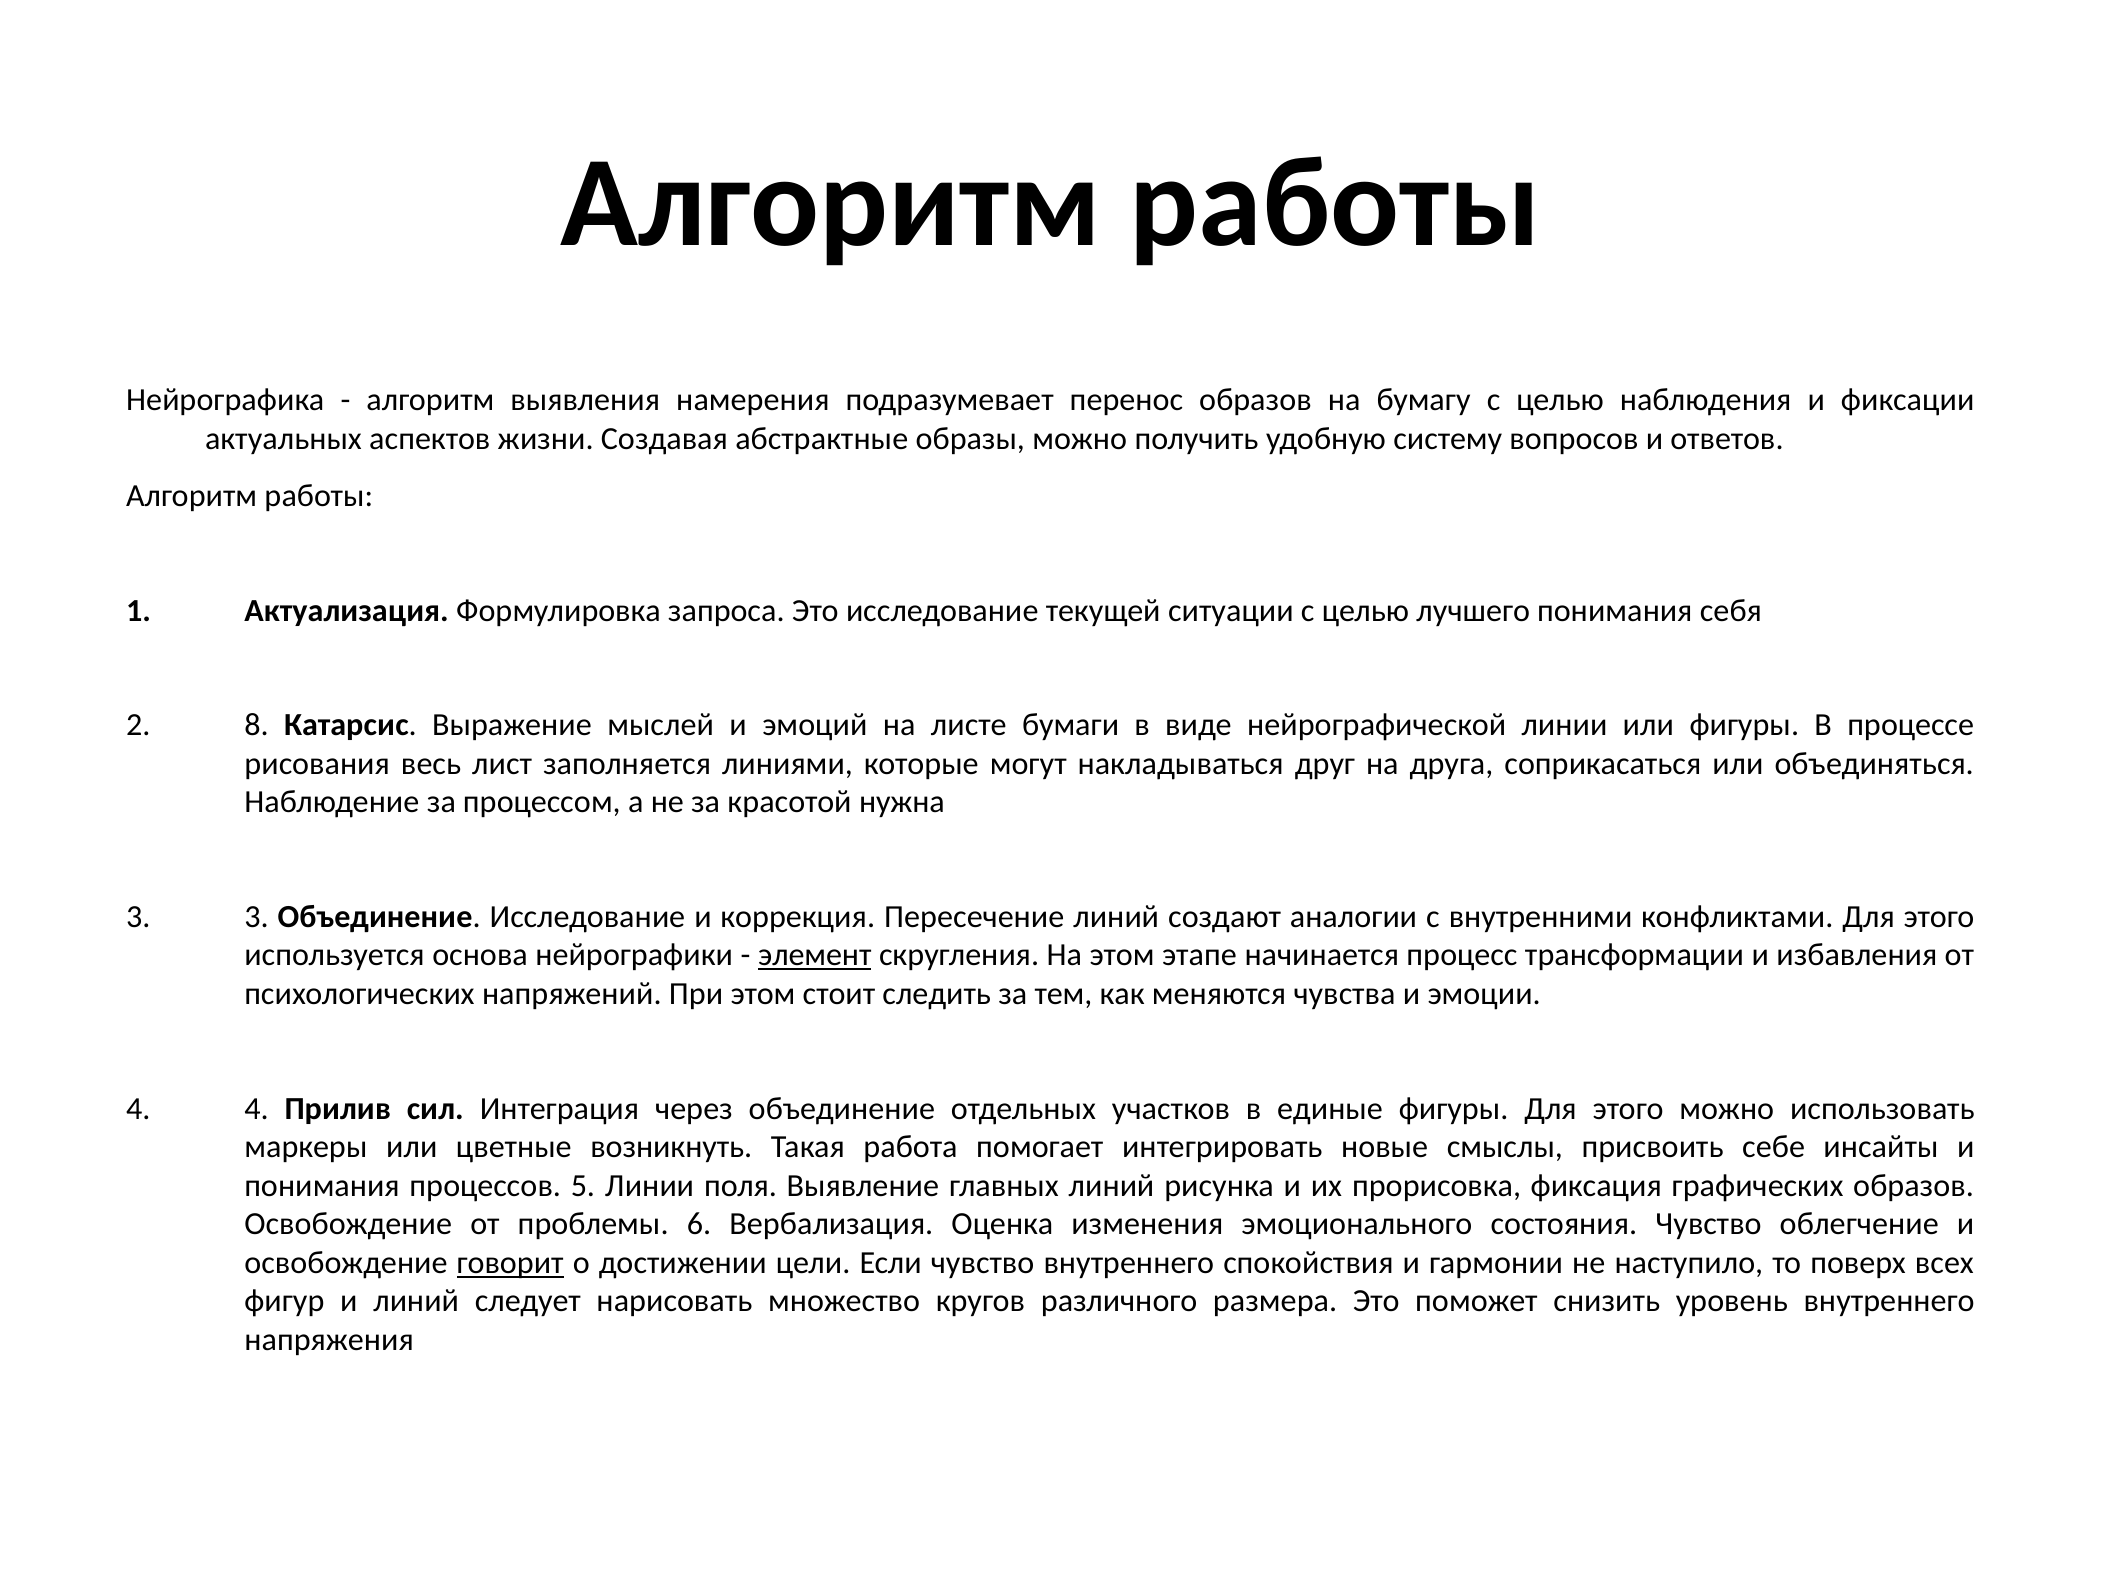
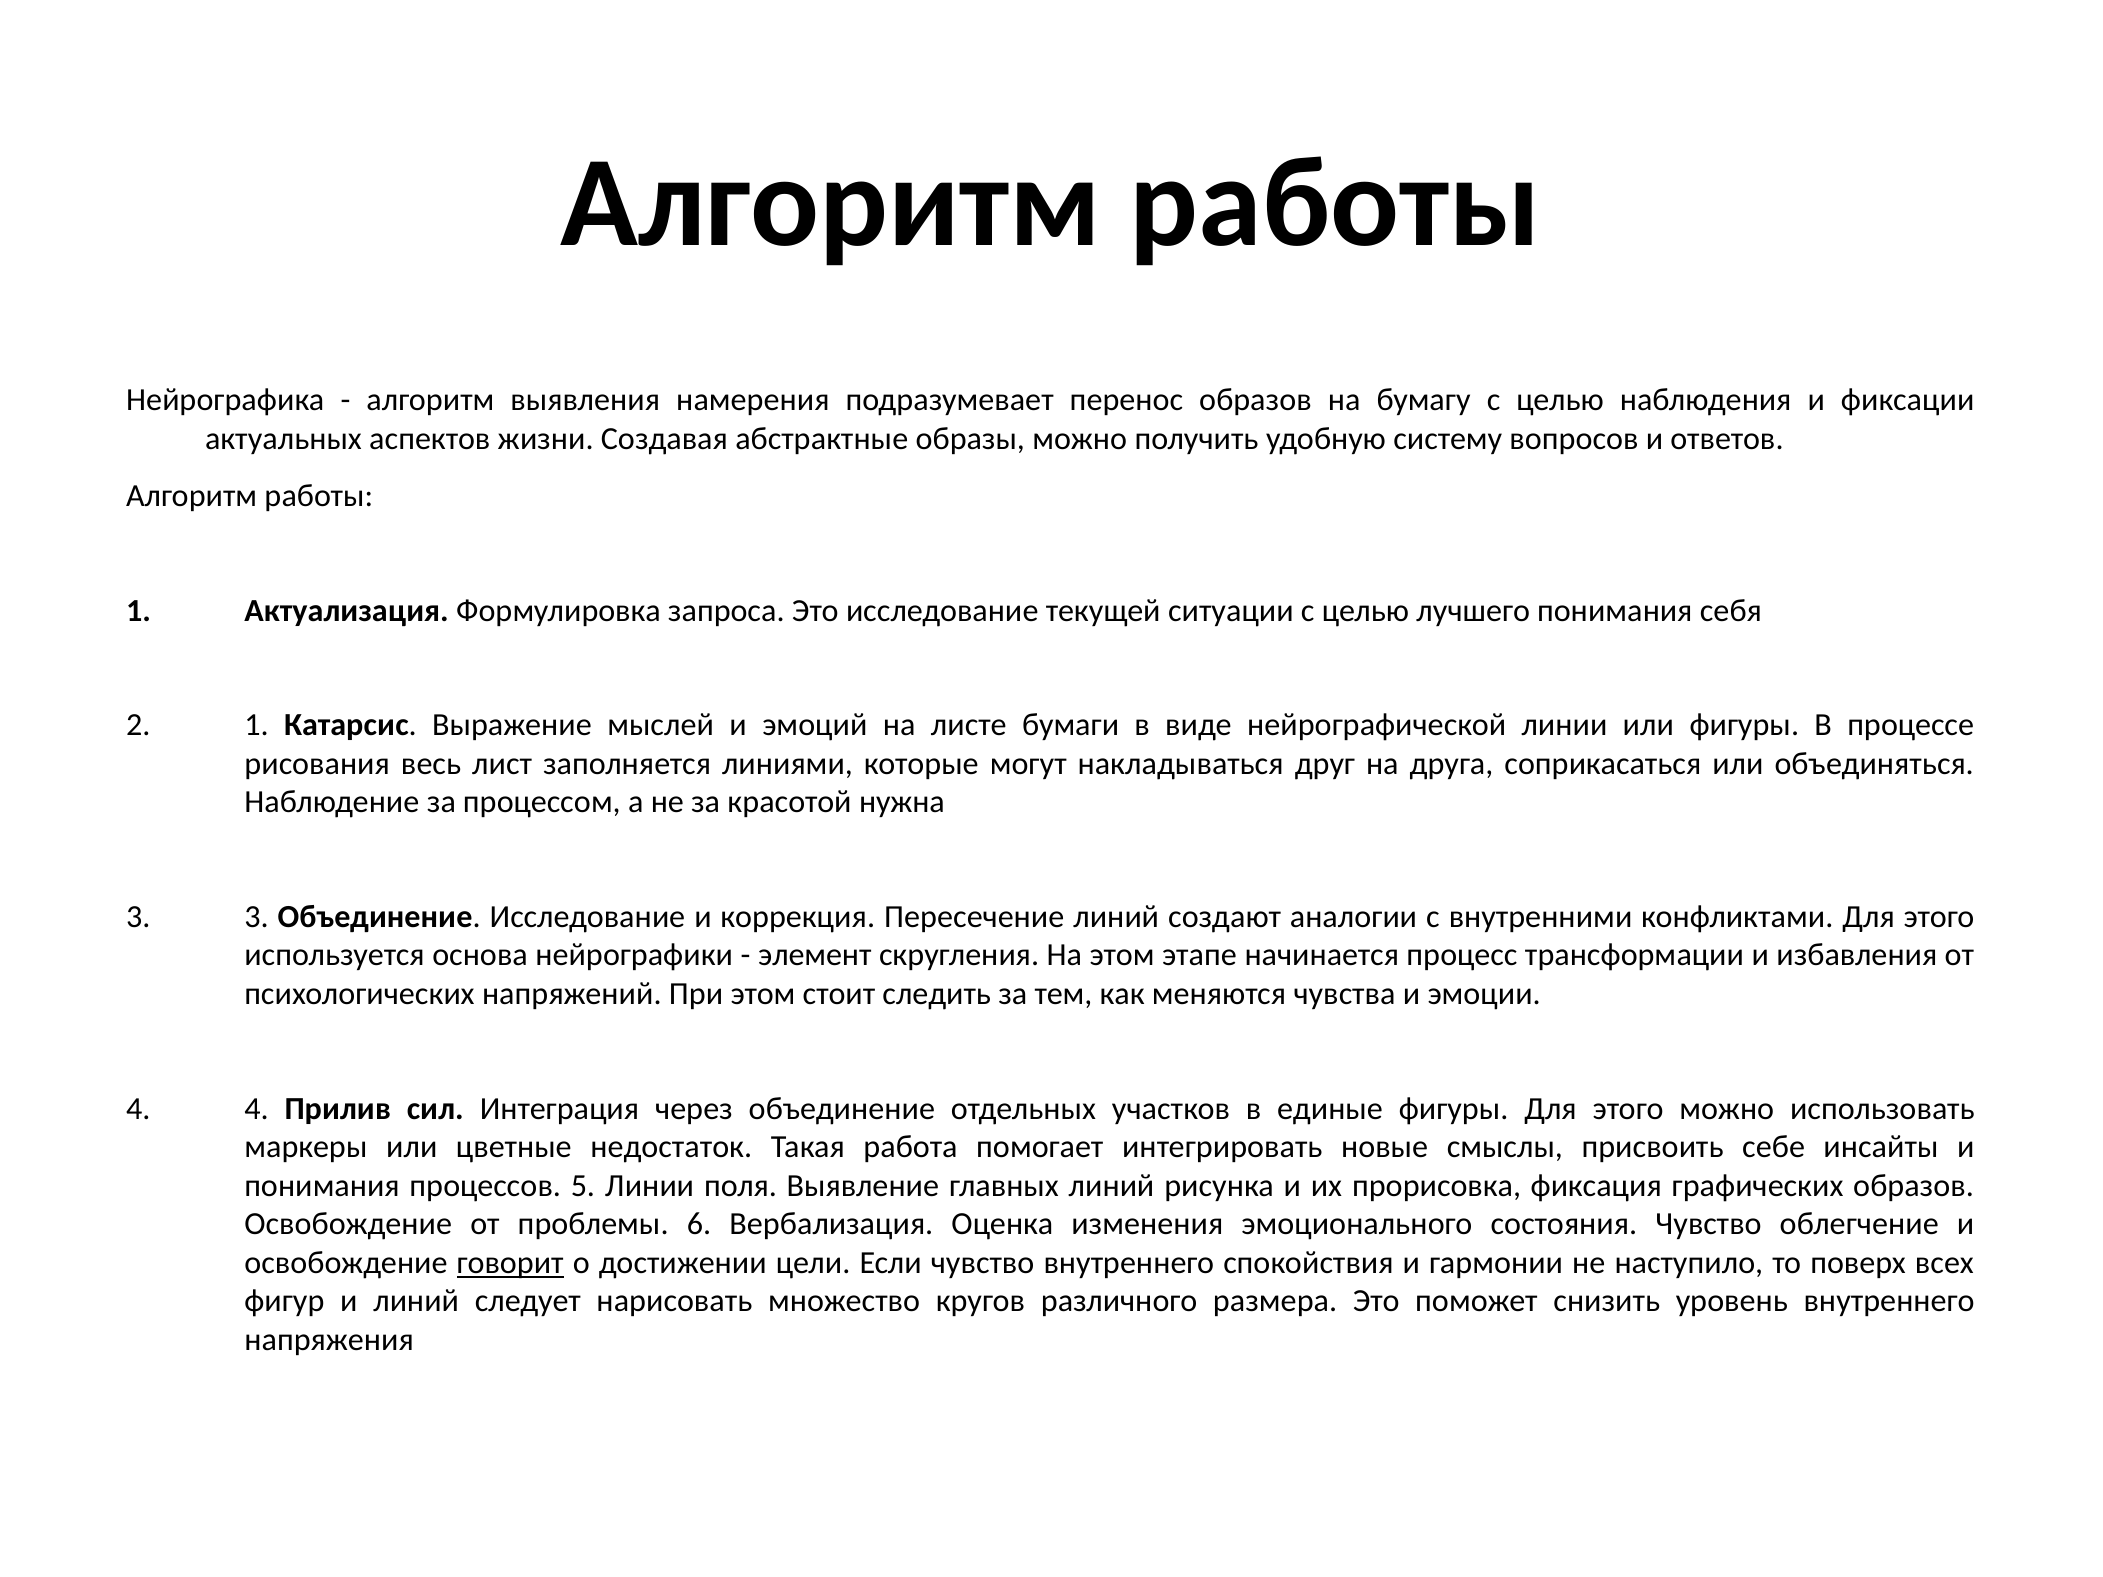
2 8: 8 -> 1 (257, 725)
элемент underline: present -> none (815, 955)
возникнуть: возникнуть -> недостаток (671, 1147)
